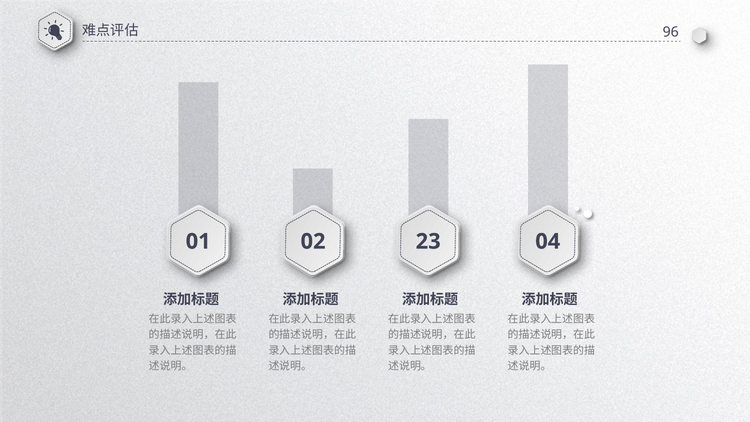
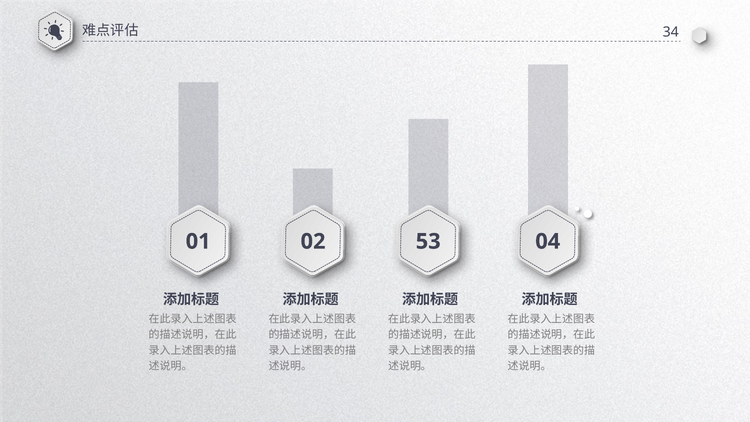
96: 96 -> 34 (671, 32)
23: 23 -> 53 (428, 241)
